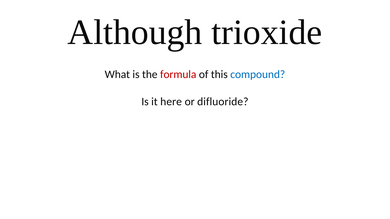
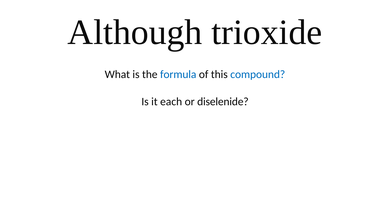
formula colour: red -> blue (178, 75)
here: here -> each (171, 102)
difluoride: difluoride -> diselenide (223, 102)
